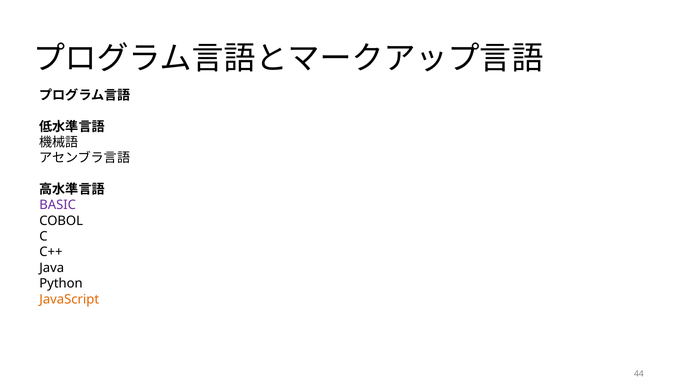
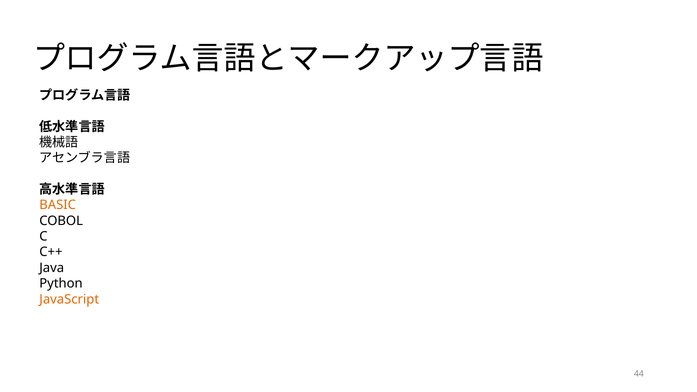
BASIC colour: purple -> orange (58, 205)
